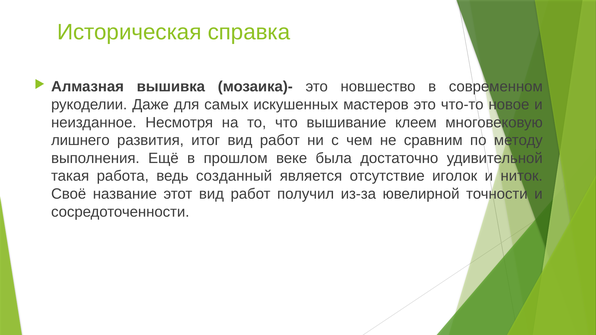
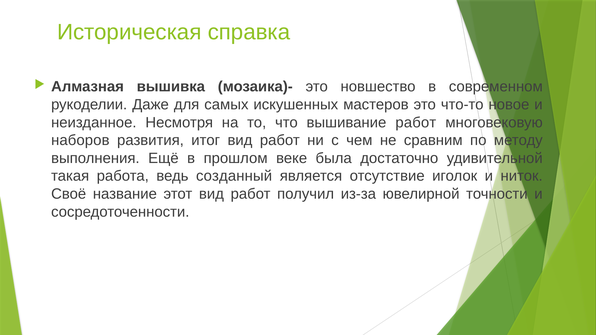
вышивание клеем: клеем -> работ (416, 123)
лишнего: лишнего -> наборов (80, 140)
